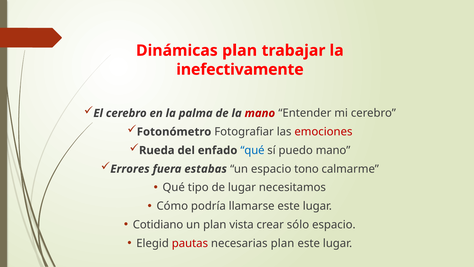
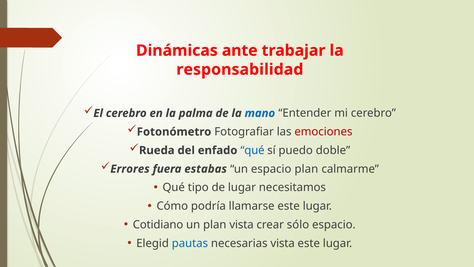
Dinámicas plan: plan -> ante (240, 50)
inefectivamente: inefectivamente -> responsabilidad (240, 69)
mano colour: red -> blue (260, 113)
puedo mano: mano -> doble (333, 150)
espacio tono: tono -> plan (306, 169)
pautas colour: red -> blue (190, 243)
necesarias plan: plan -> vista (283, 243)
